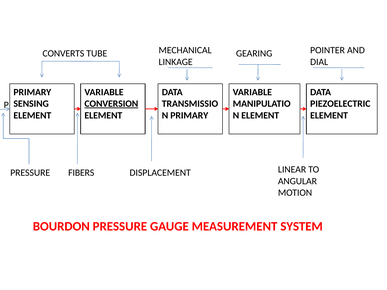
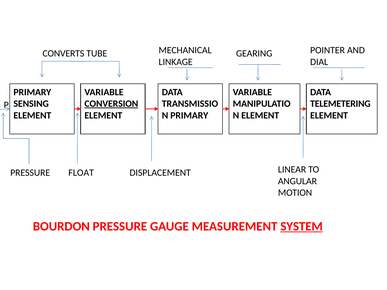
PIEZOELECTRIC: PIEZOELECTRIC -> TELEMETERING (340, 104)
FIBERS: FIBERS -> FLOAT (81, 173)
SYSTEM underline: none -> present (302, 227)
